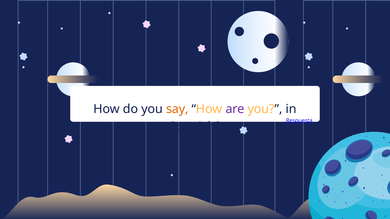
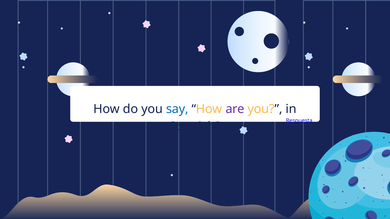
say colour: orange -> blue (177, 109)
